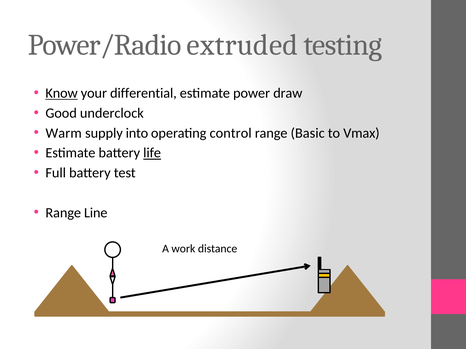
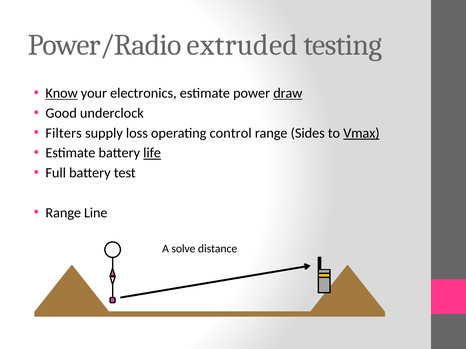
differential: differential -> electronics (143, 93)
draw underline: none -> present (288, 93)
Warm: Warm -> Filters (64, 133)
into: into -> loss (137, 133)
Basic: Basic -> Sides (308, 133)
Vmax underline: none -> present (361, 133)
work: work -> solve (183, 249)
